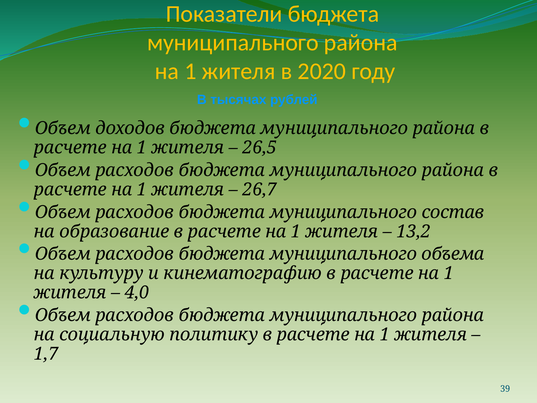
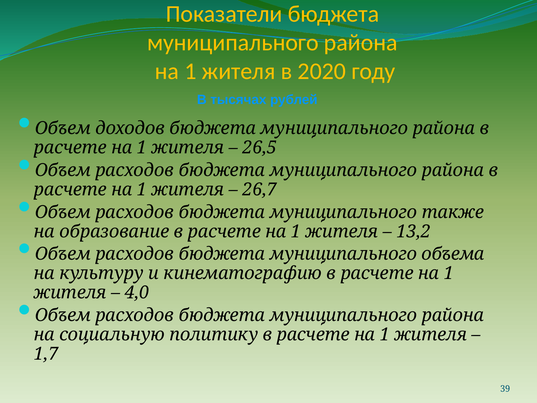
состав: состав -> также (453, 212)
